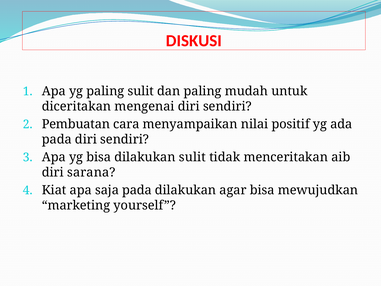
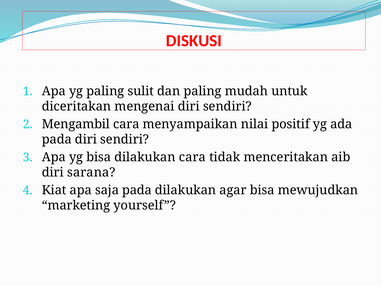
Pembuatan: Pembuatan -> Mengambil (76, 124)
dilakukan sulit: sulit -> cara (192, 157)
